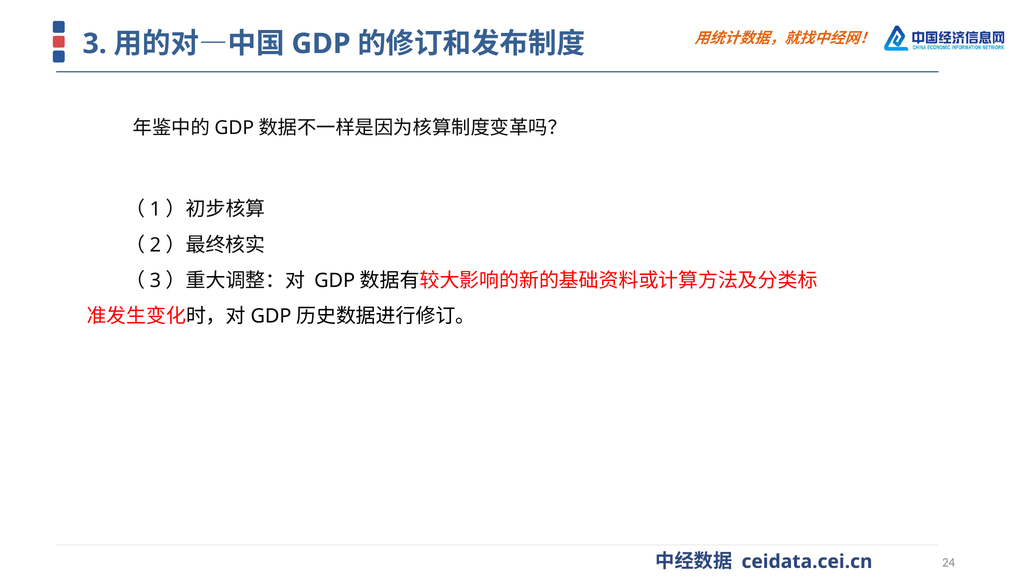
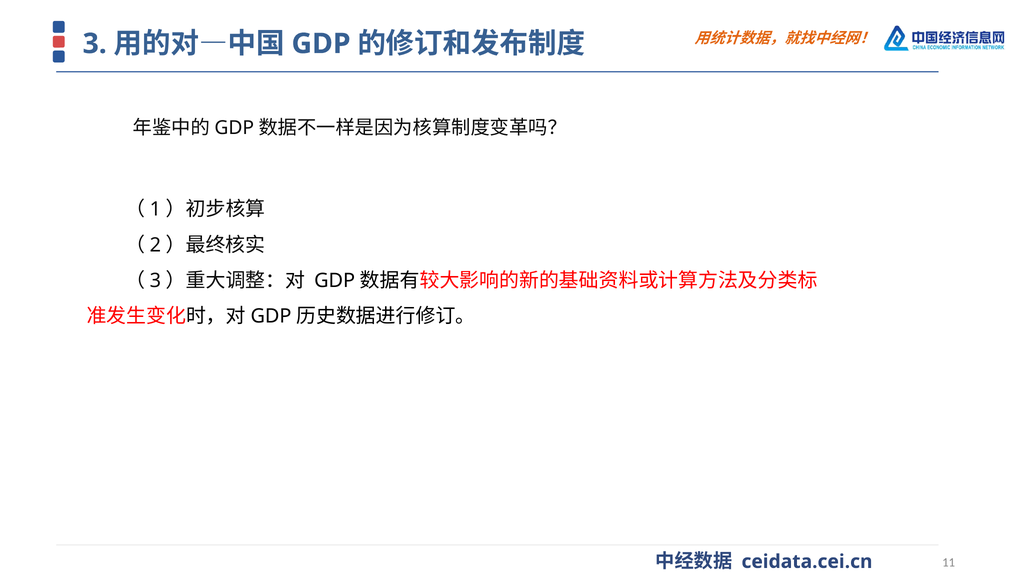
24: 24 -> 11 (949, 563)
